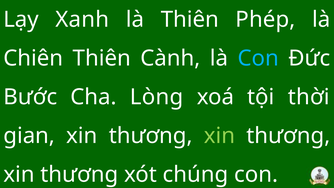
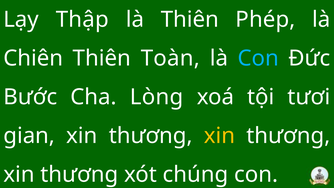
Xanh: Xanh -> Thập (82, 20)
Cành: Cành -> Toàn (170, 58)
thời: thời -> tươi (309, 97)
xin colour: light green -> yellow (220, 136)
